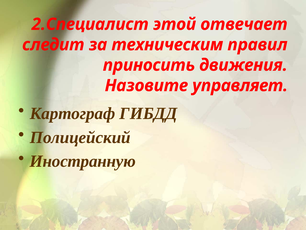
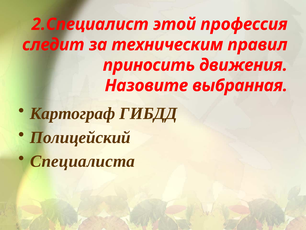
отвечает: отвечает -> профессия (244, 24)
управляет: управляет -> выбранная (240, 85)
Иностранную: Иностранную -> Специалиста (83, 161)
